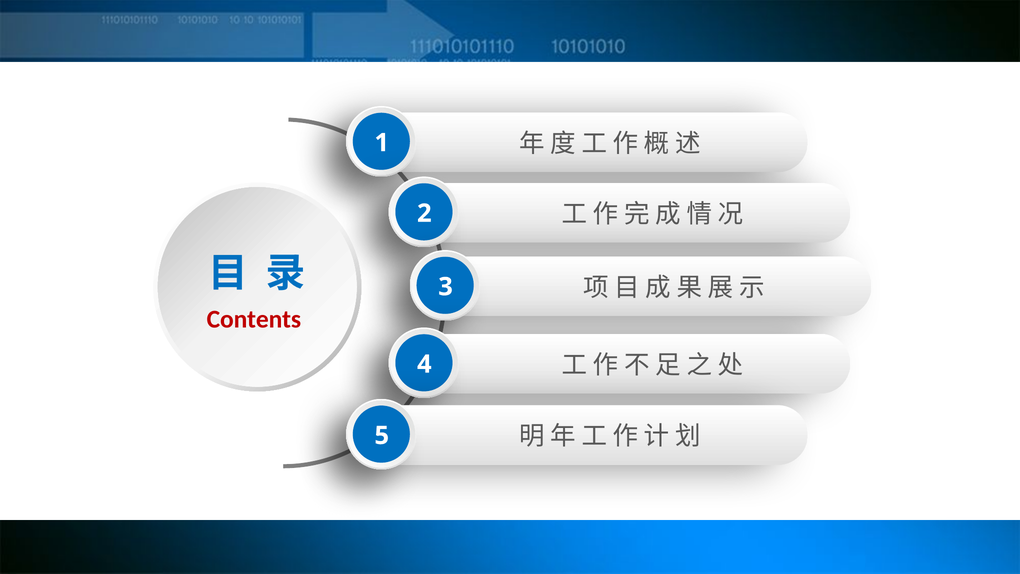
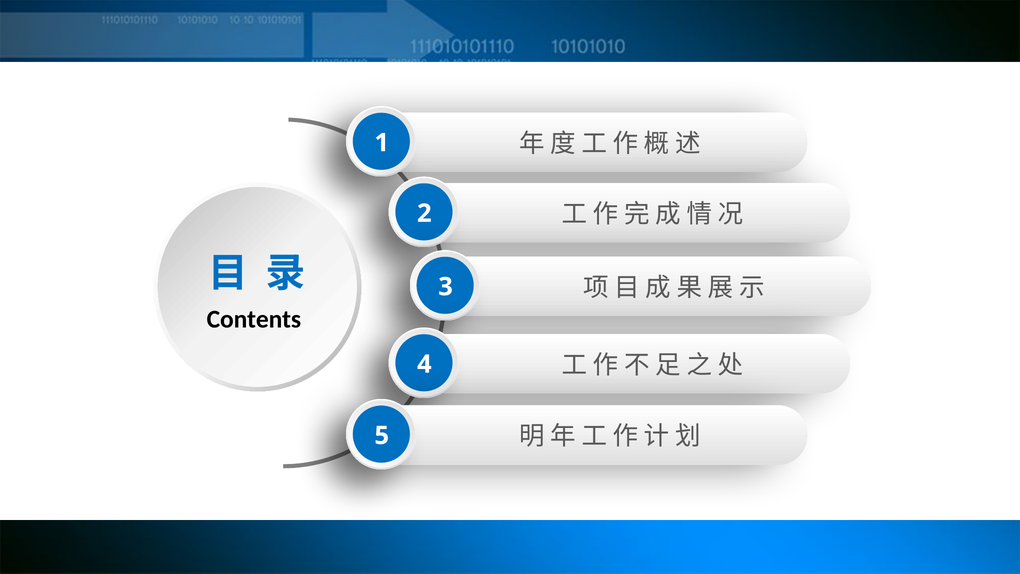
Contents colour: red -> black (254, 319)
